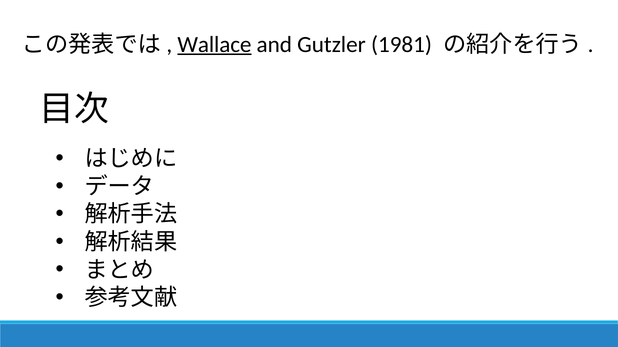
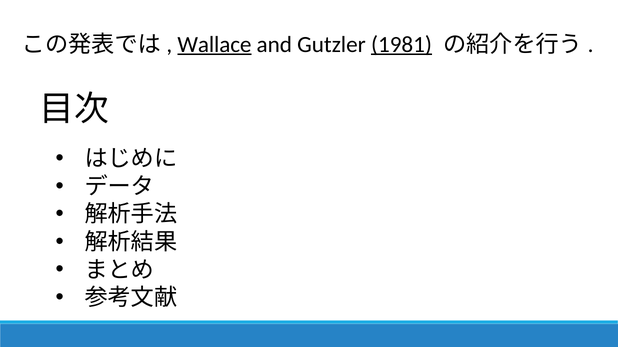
1981 underline: none -> present (401, 45)
